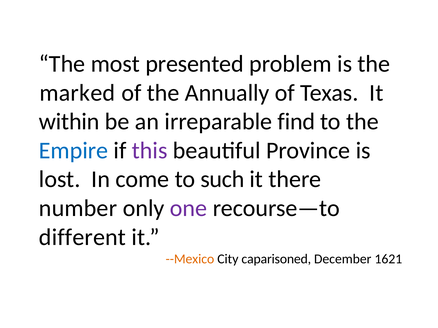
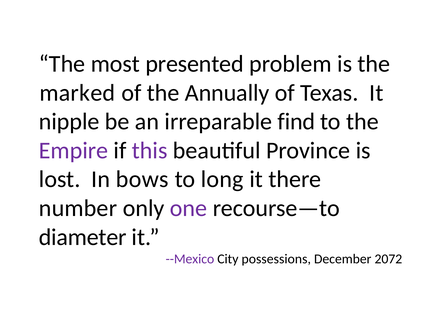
within: within -> nipple (69, 122)
Empire colour: blue -> purple (74, 151)
come: come -> bows (142, 180)
such: such -> long (222, 180)
different: different -> diameter (83, 237)
--Mexico colour: orange -> purple (190, 259)
caparisoned: caparisoned -> possessions (276, 259)
1621: 1621 -> 2072 (388, 259)
